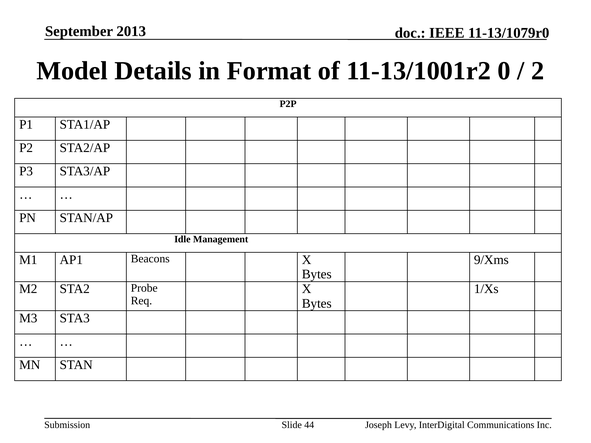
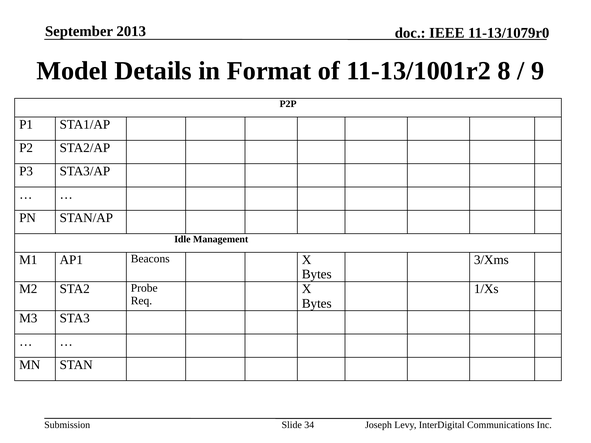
0: 0 -> 8 (504, 71)
2: 2 -> 9 (538, 71)
9/Xms: 9/Xms -> 3/Xms (491, 260)
44: 44 -> 34 (309, 425)
